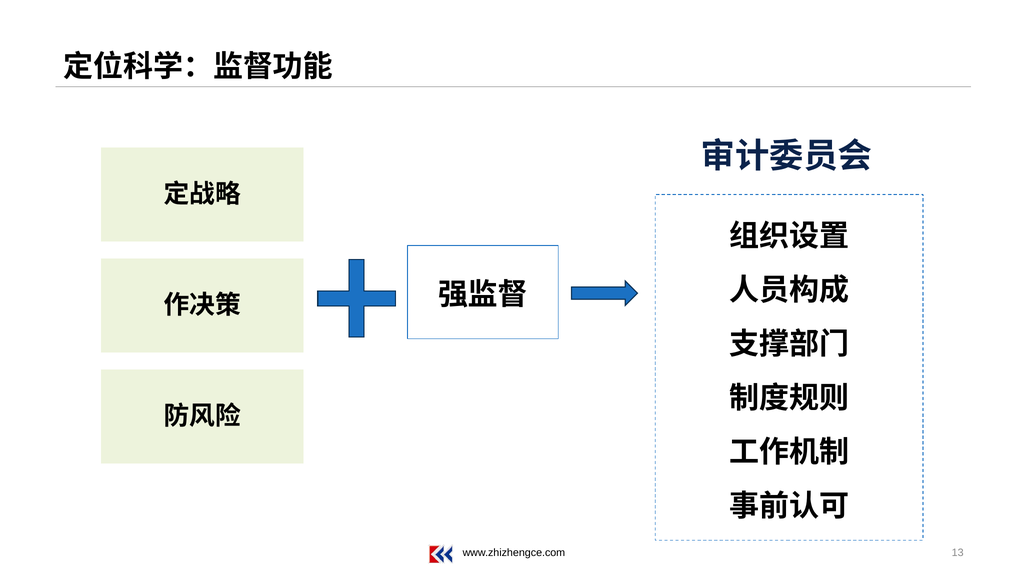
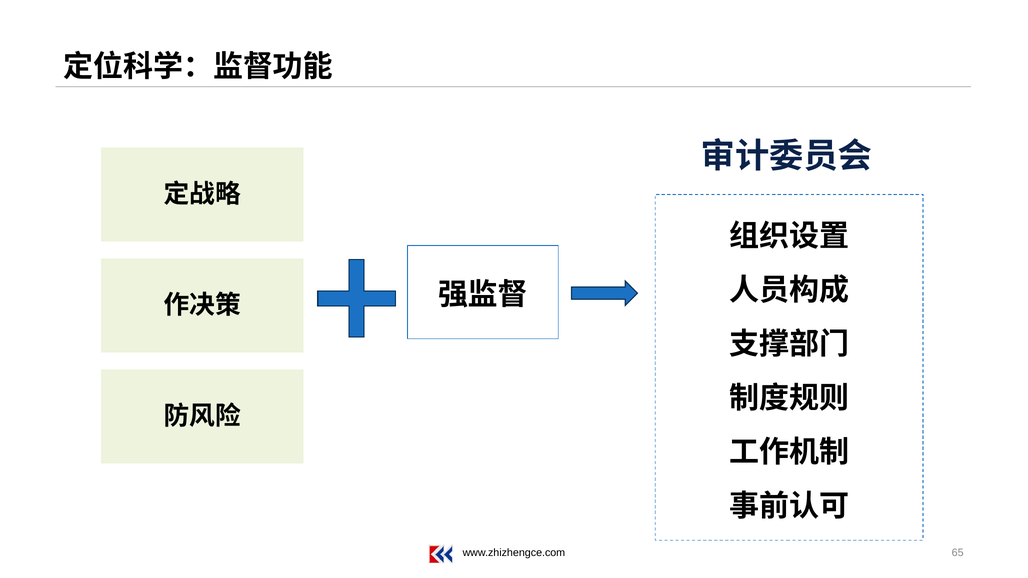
13: 13 -> 65 (958, 553)
